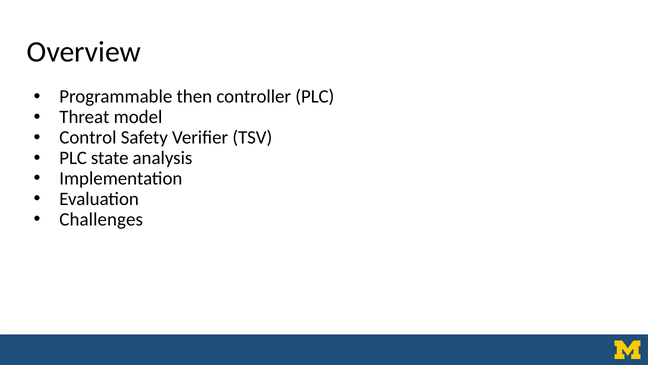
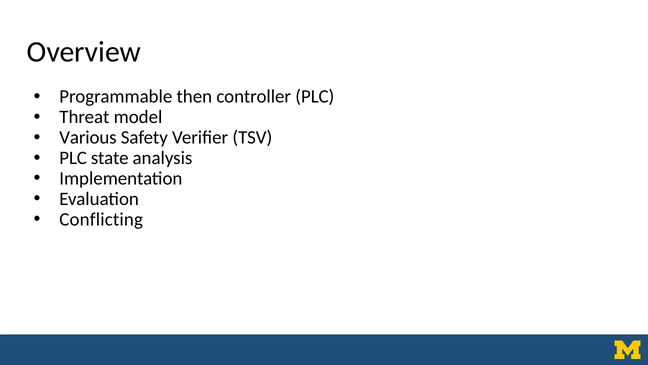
Control: Control -> Various (88, 137)
Challenges: Challenges -> Conflicting (101, 219)
